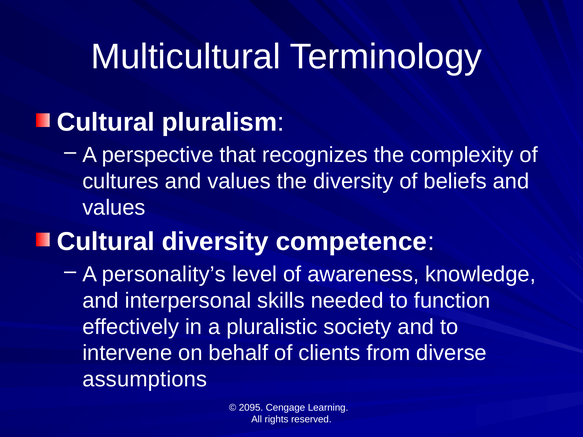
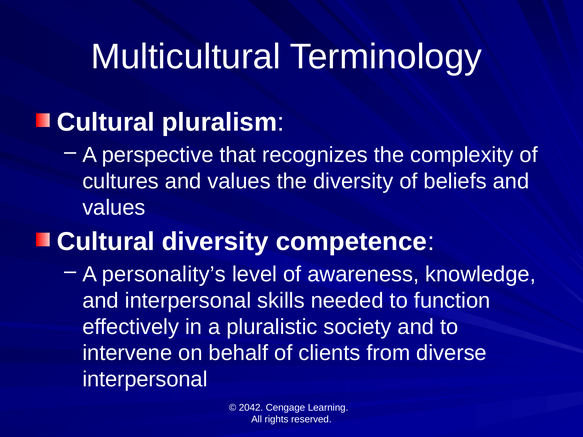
assumptions: assumptions -> interpersonal (145, 380)
2095: 2095 -> 2042 (251, 408)
